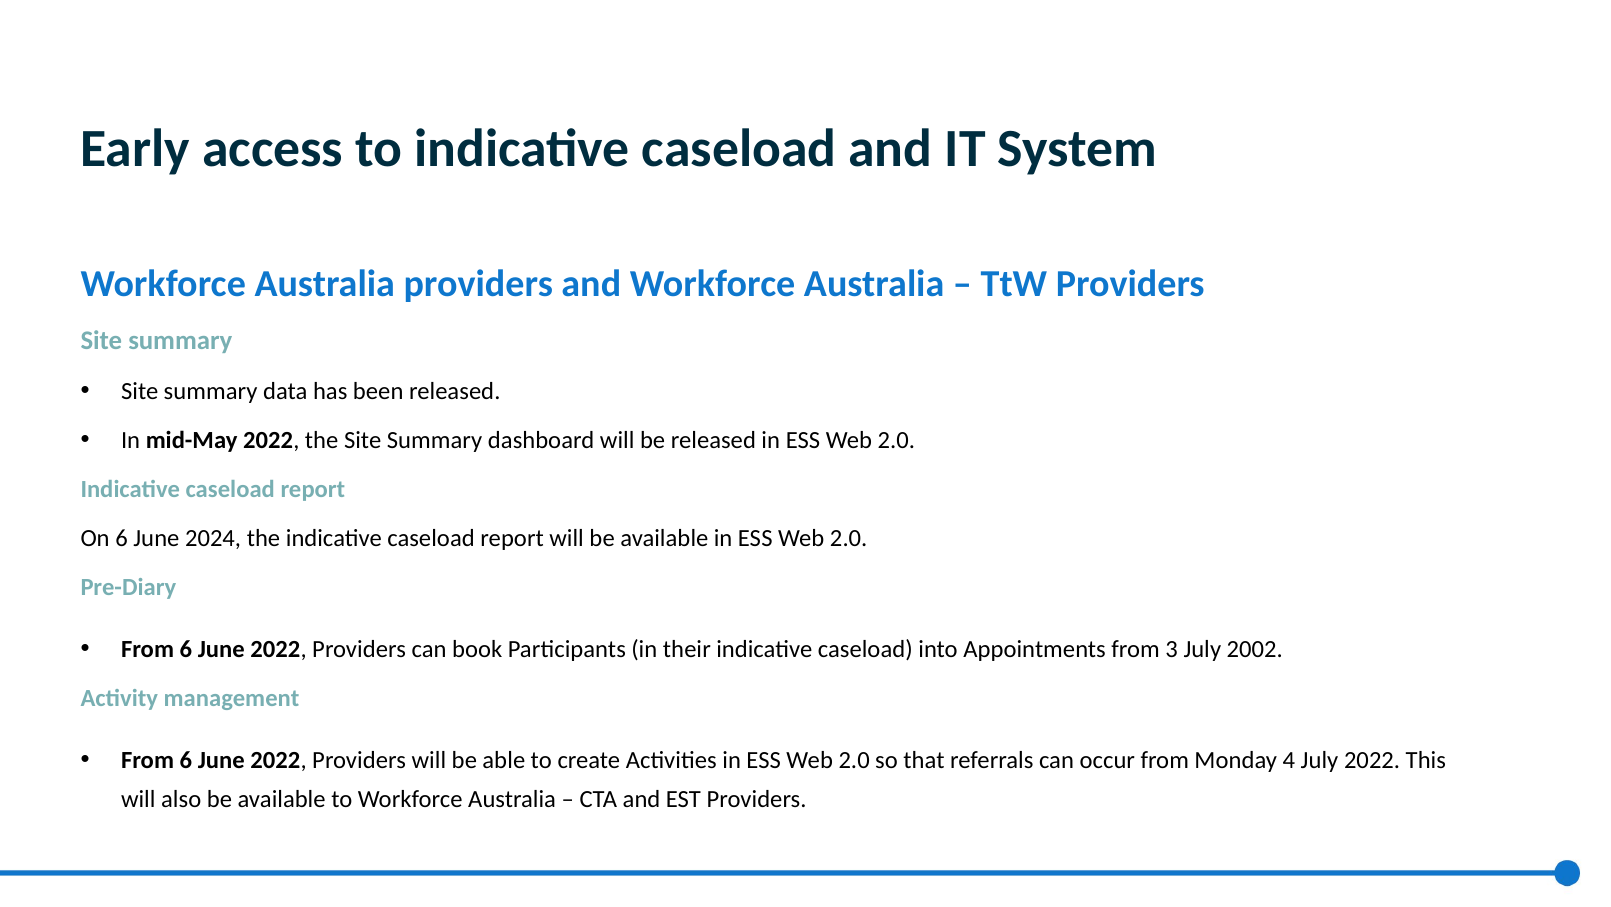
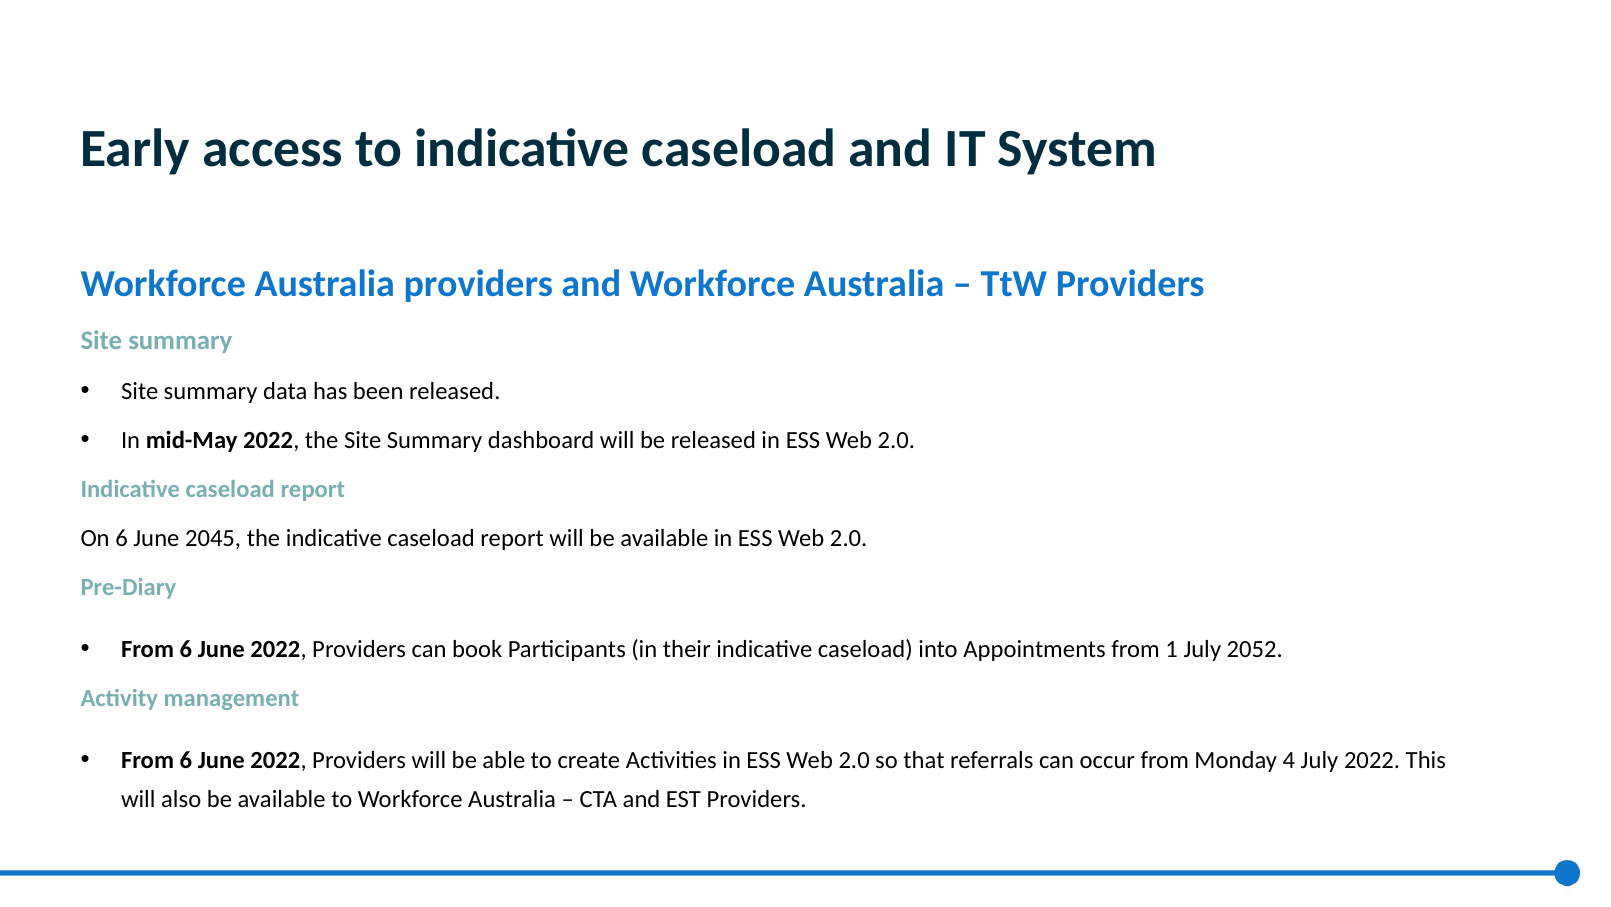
2024: 2024 -> 2045 (213, 538)
3: 3 -> 1 (1172, 649)
2002: 2002 -> 2052 (1255, 649)
